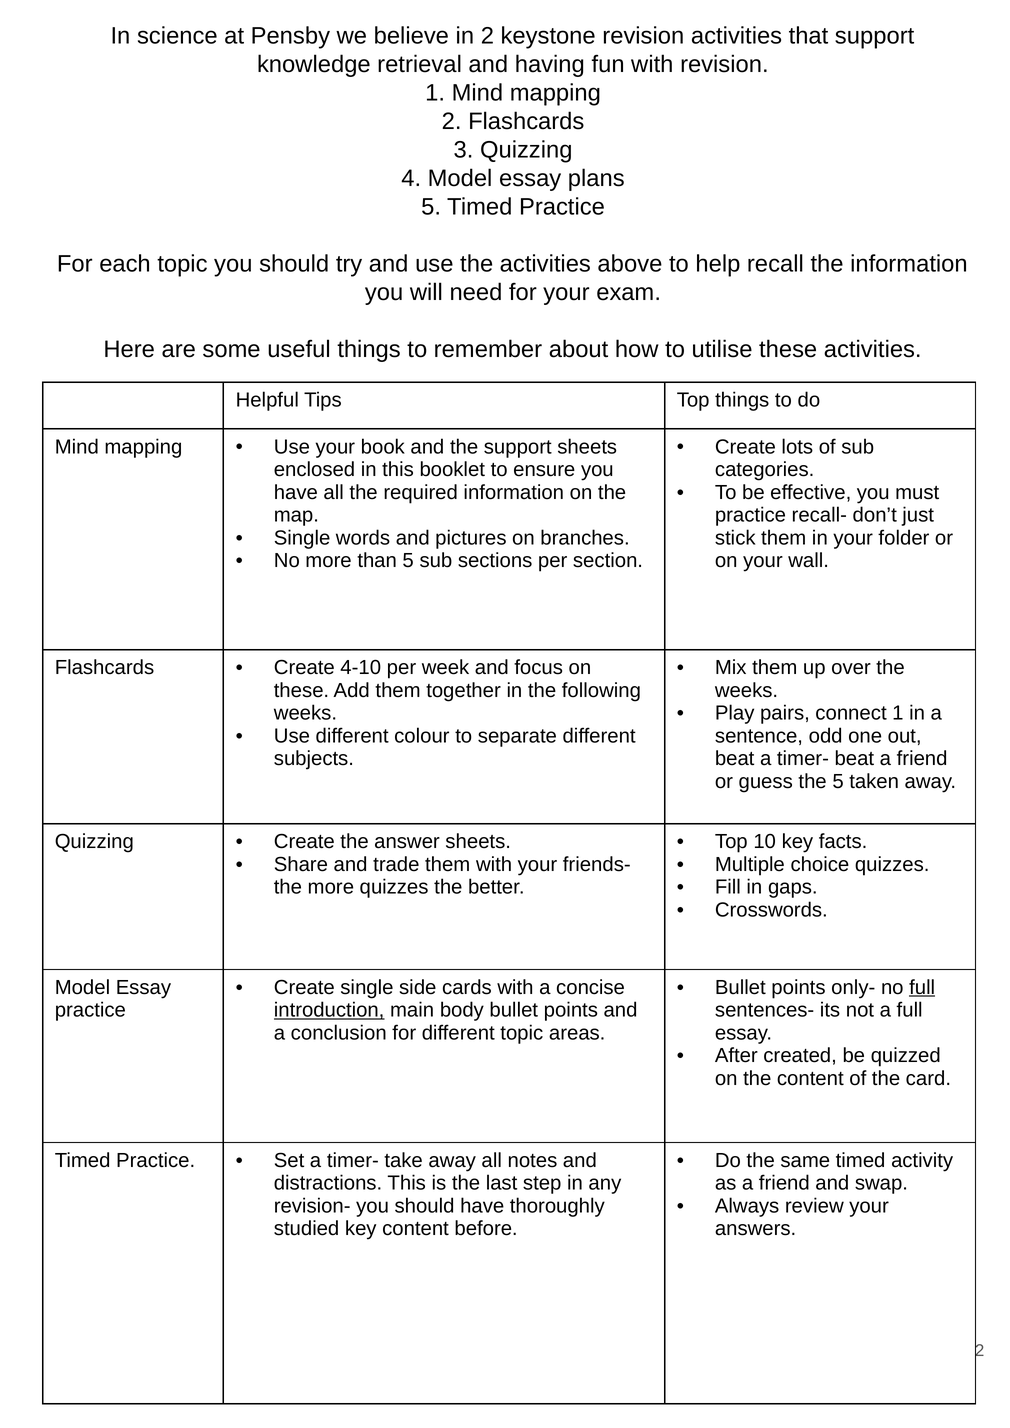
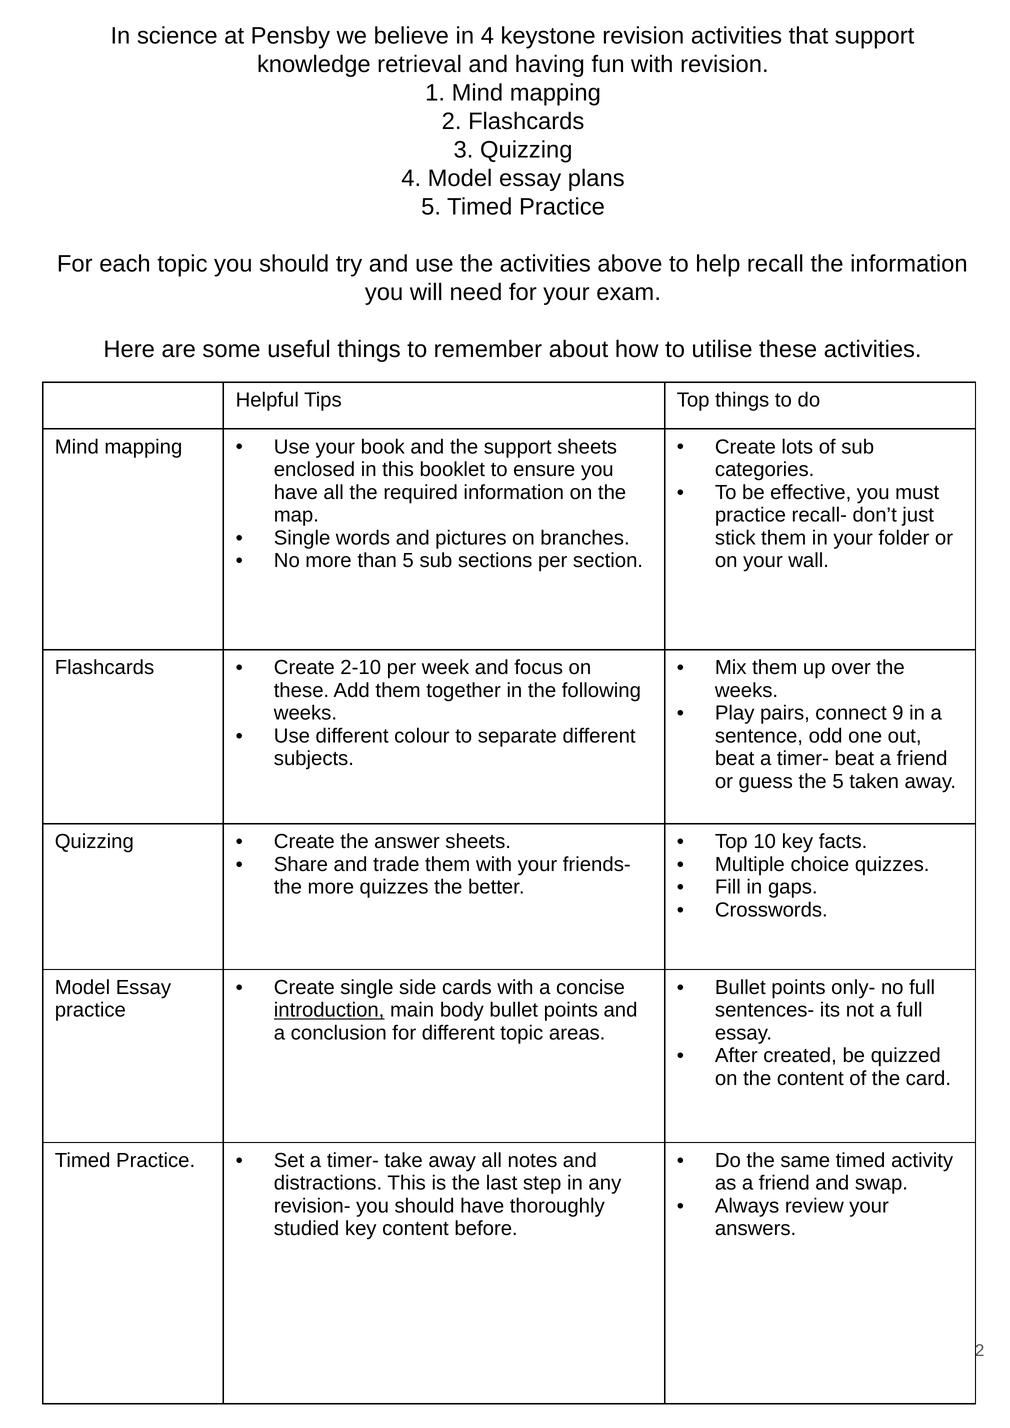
in 2: 2 -> 4 (487, 36)
4-10: 4-10 -> 2-10 (361, 668)
connect 1: 1 -> 9 (898, 713)
full underline: present -> none (922, 988)
